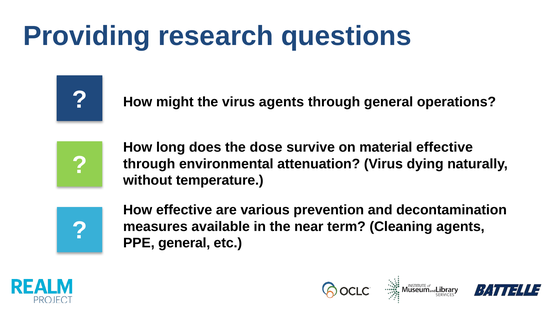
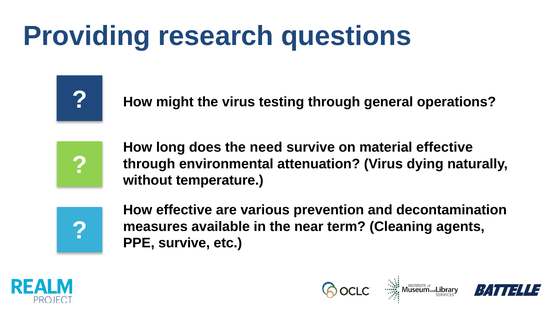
virus agents: agents -> testing (282, 102)
dose: dose -> need (266, 147)
PPE general: general -> survive (184, 243)
